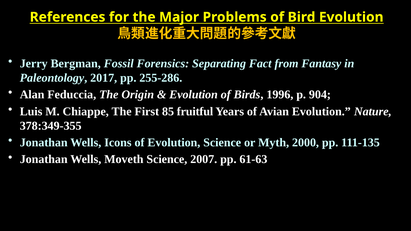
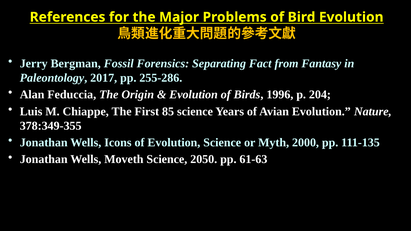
904: 904 -> 204 (320, 95)
85 fruitful: fruitful -> science (195, 112)
2007: 2007 -> 2050 (204, 159)
